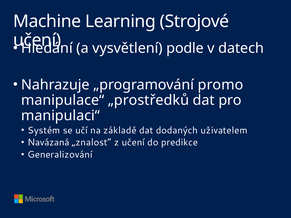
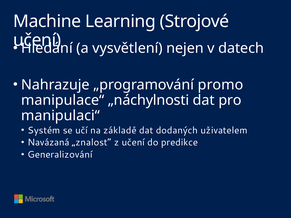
podle: podle -> nejen (185, 48)
„prostředků: „prostředků -> „náchylnosti (149, 100)
